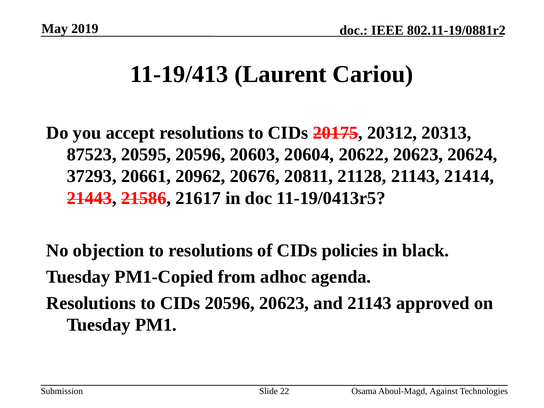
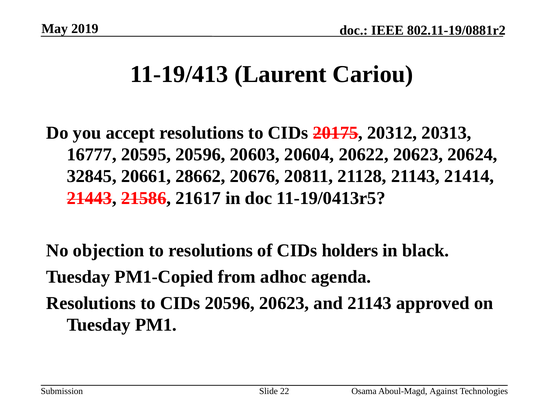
87523: 87523 -> 16777 (92, 155)
37293: 37293 -> 32845 (92, 176)
20962: 20962 -> 28662 (200, 176)
policies: policies -> holders (350, 251)
